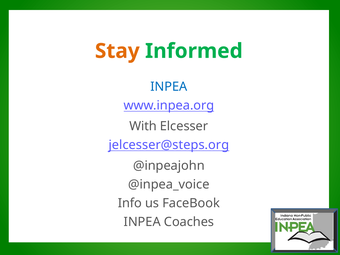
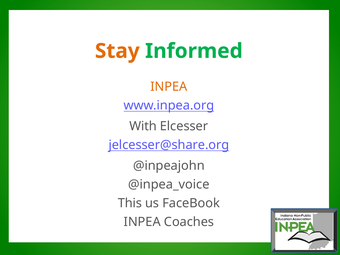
INPEA colour: blue -> orange (169, 87)
jelcesser@steps.org: jelcesser@steps.org -> jelcesser@share.org (169, 145)
Info: Info -> This (130, 203)
